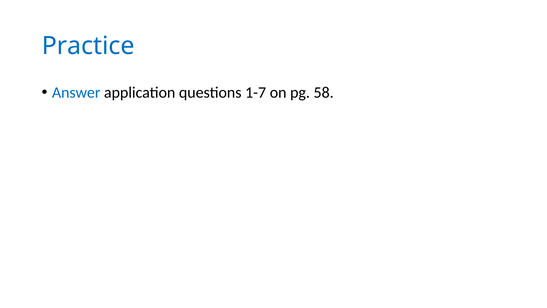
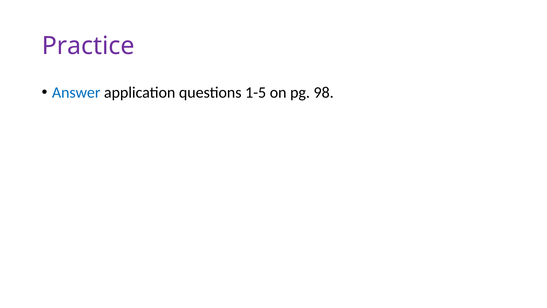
Practice colour: blue -> purple (88, 46)
1-7: 1-7 -> 1-5 (256, 92)
58: 58 -> 98 (324, 92)
